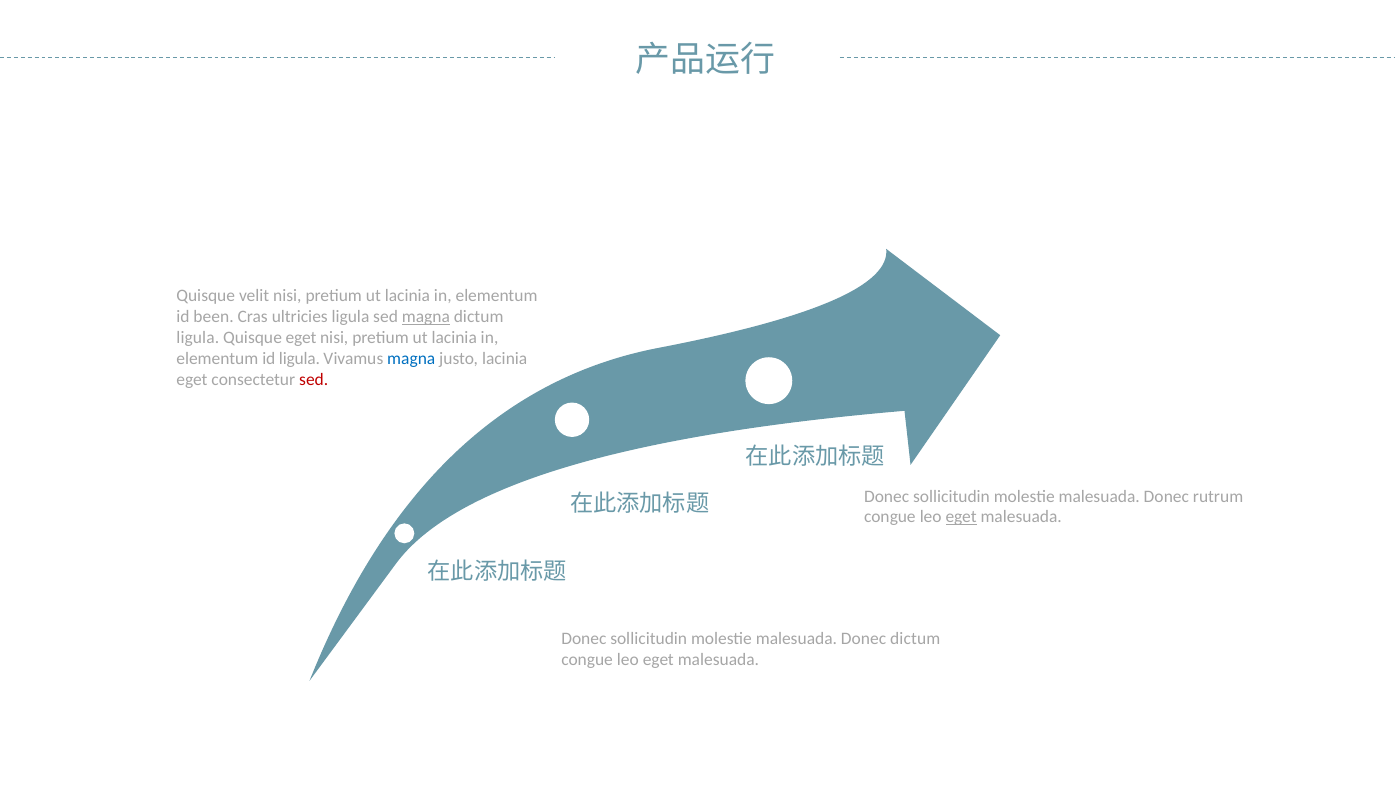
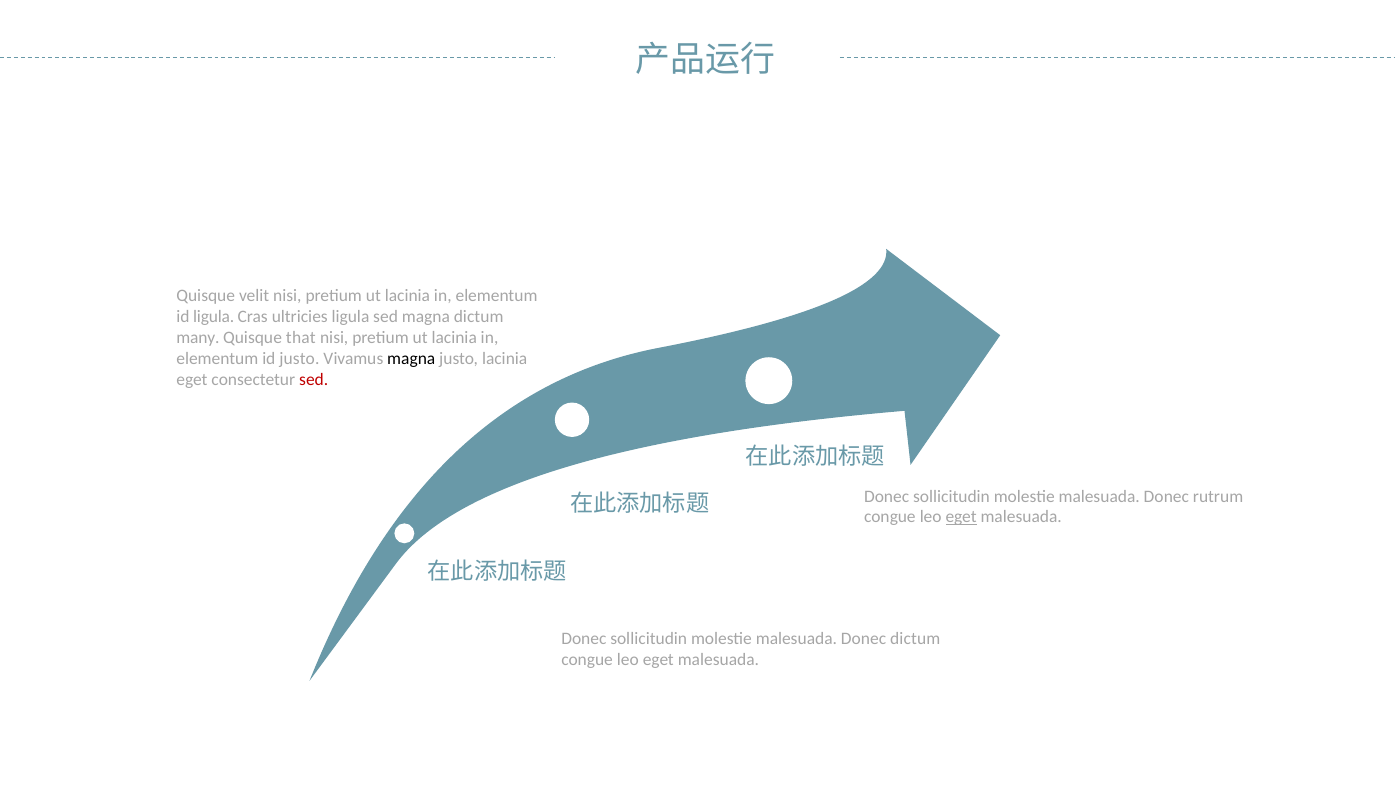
id been: been -> ligula (214, 317)
magna underline: present -> none (426, 317)
ligula: ligula -> many (198, 338)
Quisque eget: eget -> that (301, 338)
id ligula: ligula -> justo (299, 359)
magna colour: blue -> black (411, 359)
